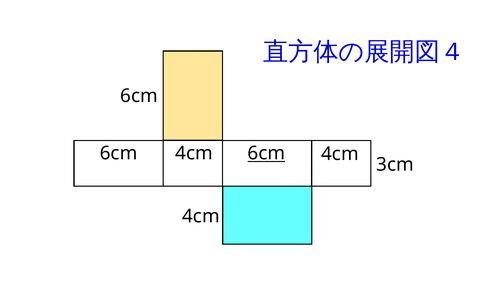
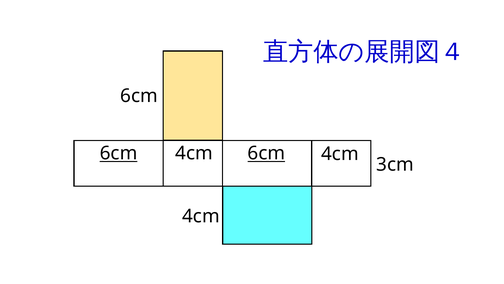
6cm underline: none -> present (119, 153)
